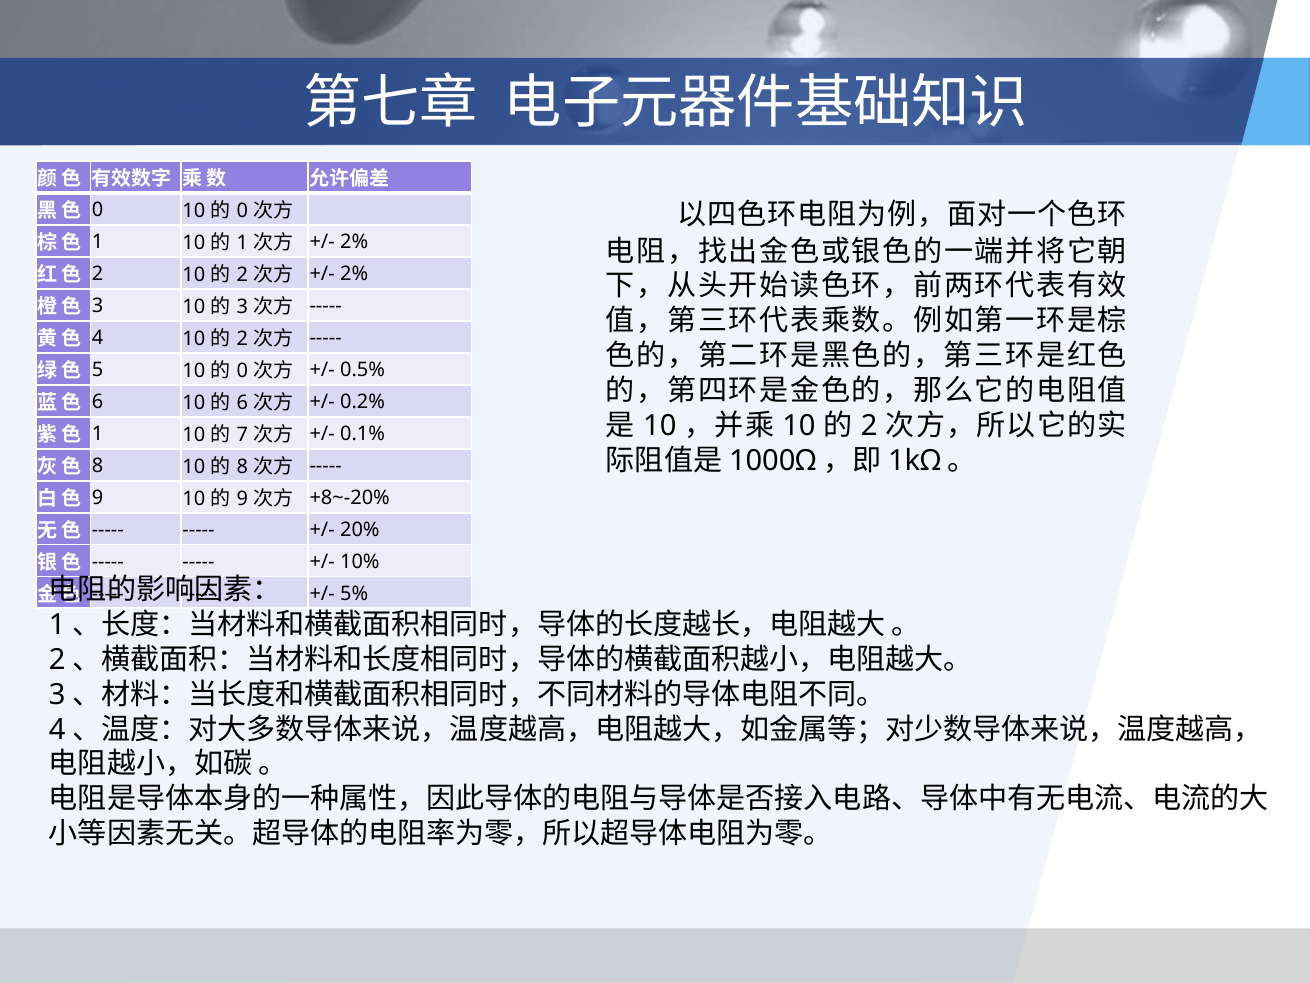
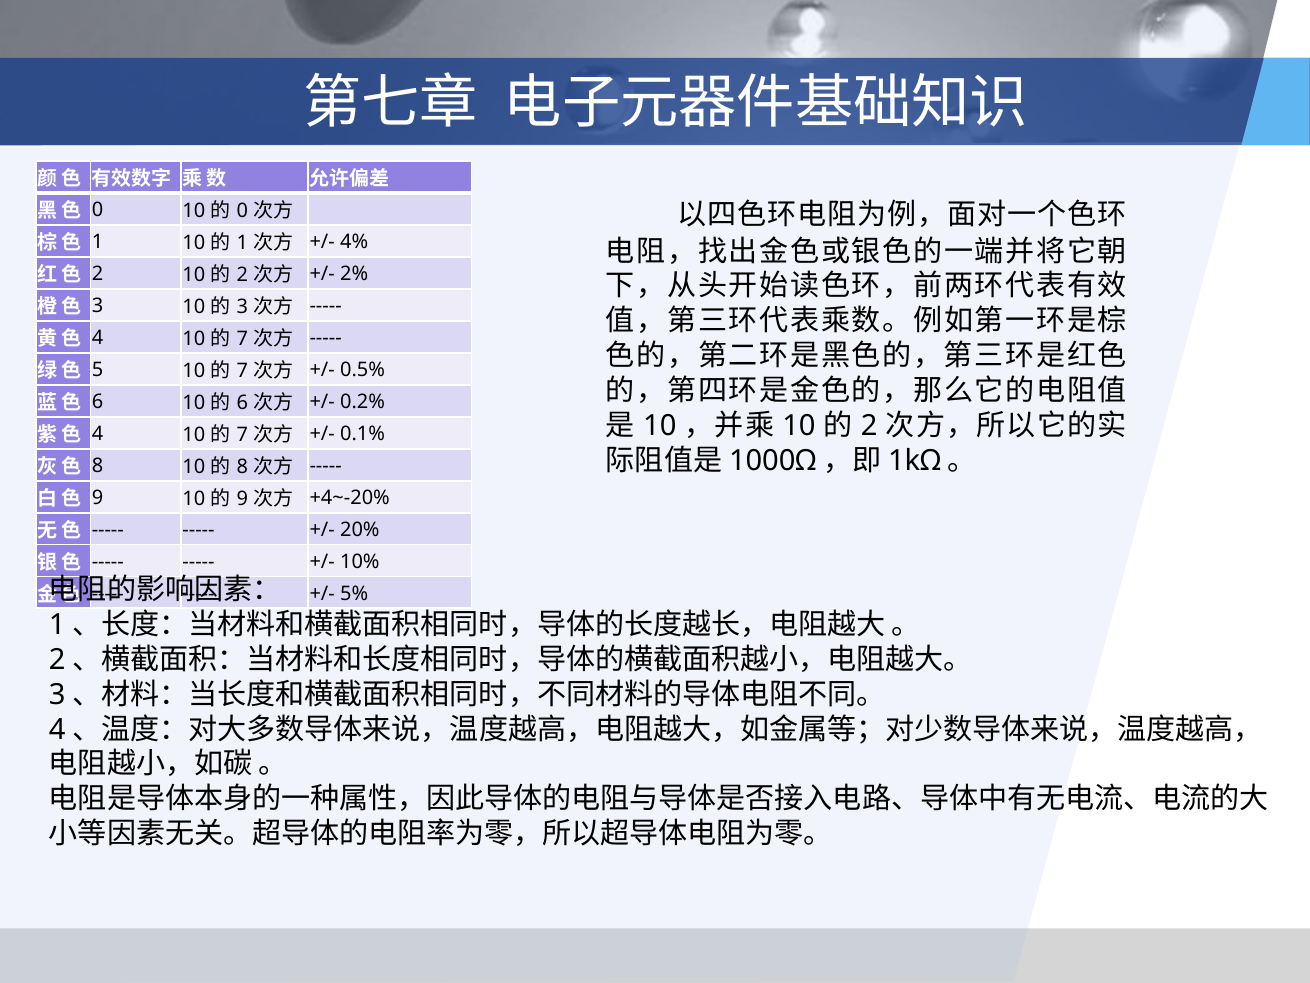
2%: 2% -> 4% (354, 242)
2: 2 -> 7 (242, 339)
0: 0 -> 7 (242, 371)
1: 1 -> 4 (97, 434)
+8~-20%: +8~-20% -> +4~-20% (350, 498)
